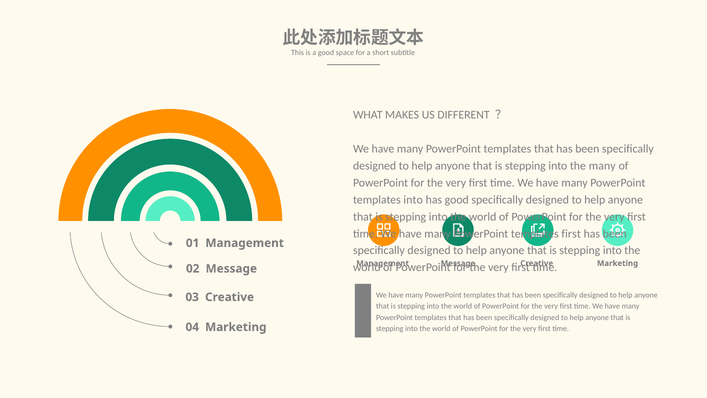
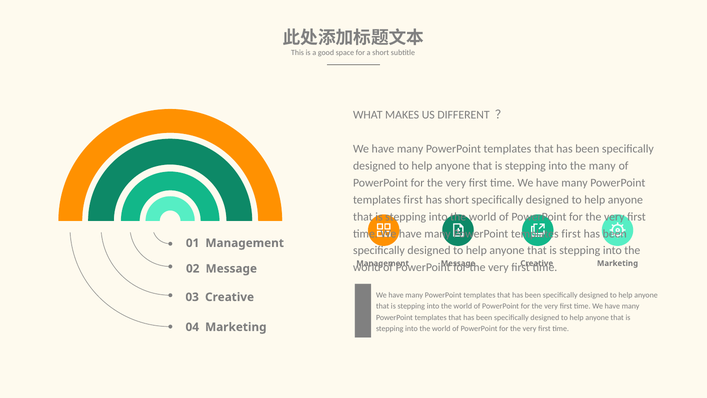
into: into -> first (413, 200)
has good: good -> short (457, 200)
